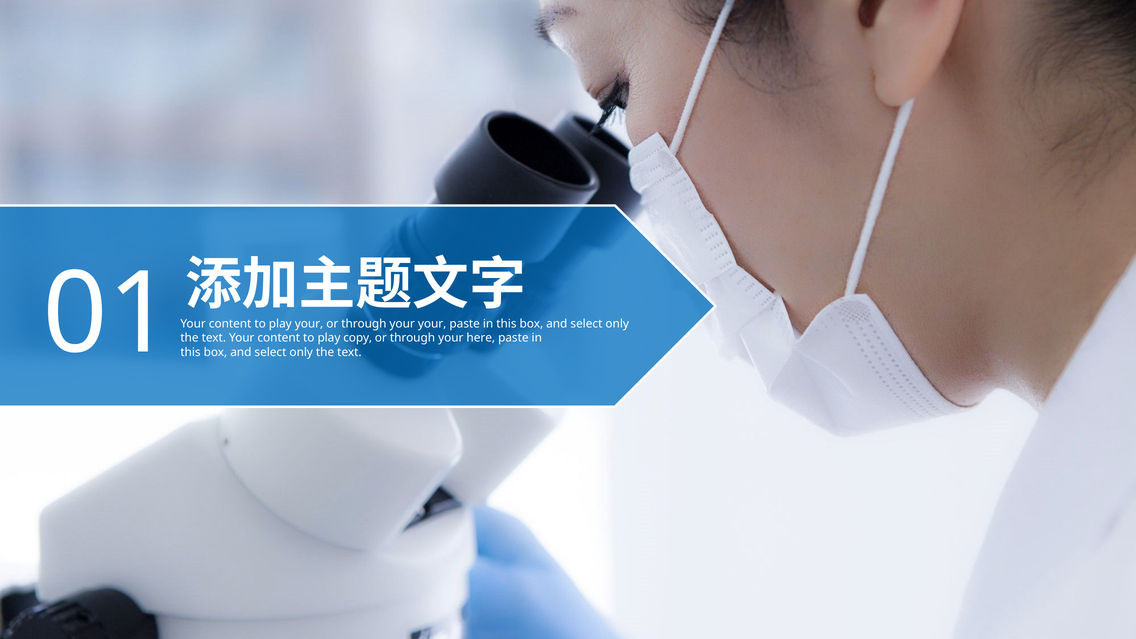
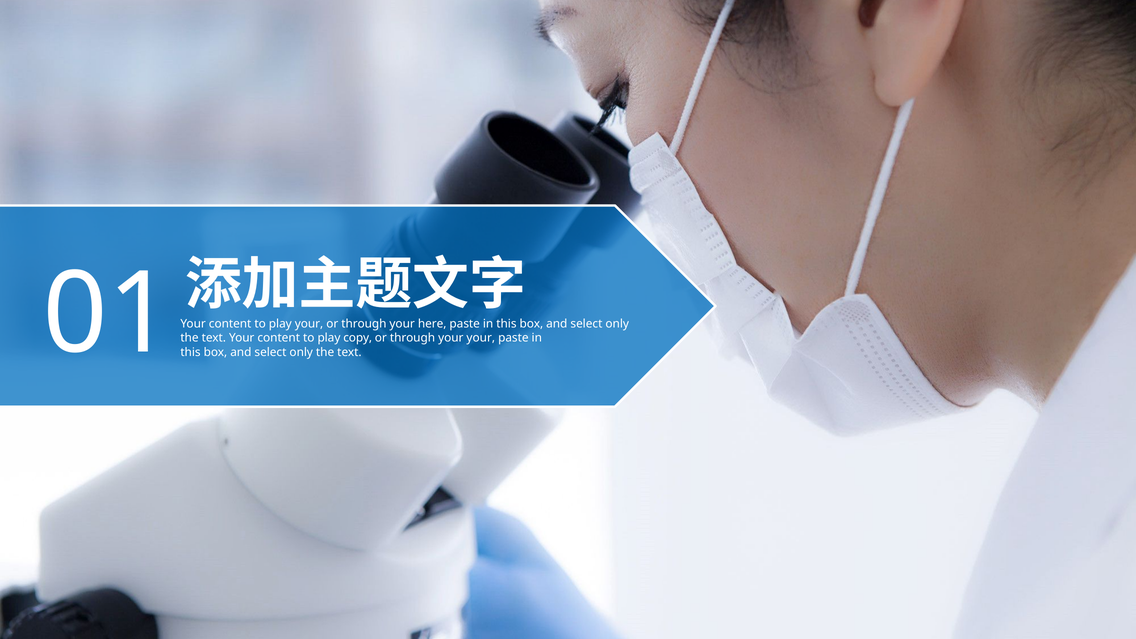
your your: your -> here (432, 324)
your here: here -> your (481, 338)
